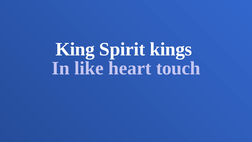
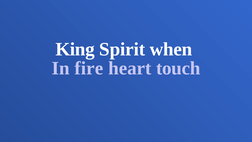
kings: kings -> when (171, 49)
like: like -> fire (89, 68)
